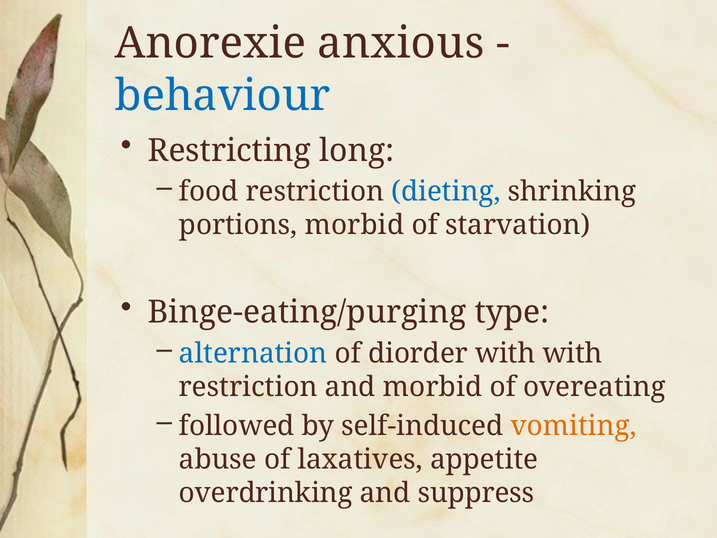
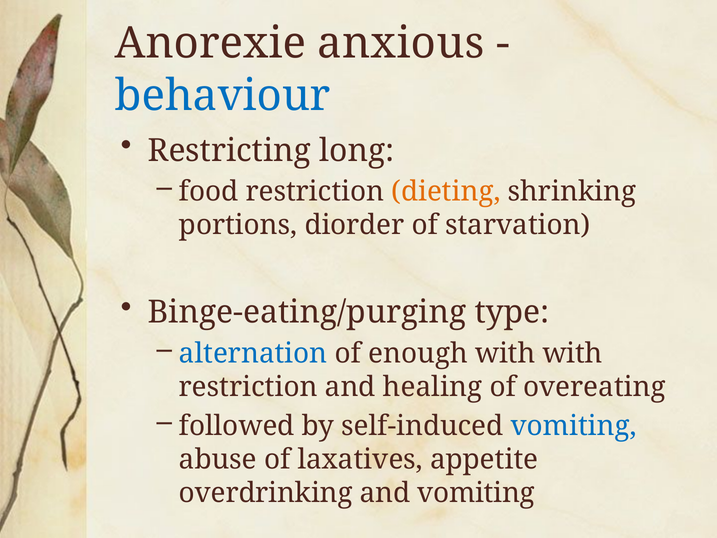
dieting colour: blue -> orange (446, 192)
portions morbid: morbid -> diorder (355, 225)
diorder: diorder -> enough (418, 353)
and morbid: morbid -> healing (433, 387)
vomiting colour: orange -> blue (574, 426)
and suppress: suppress -> vomiting (476, 493)
